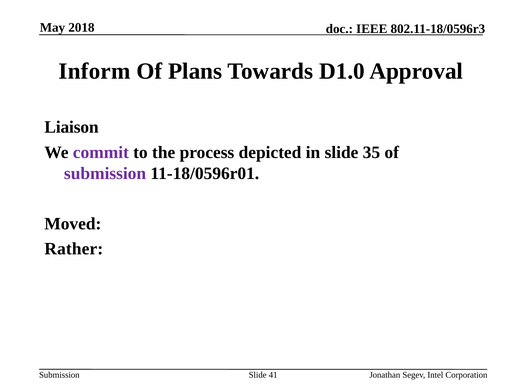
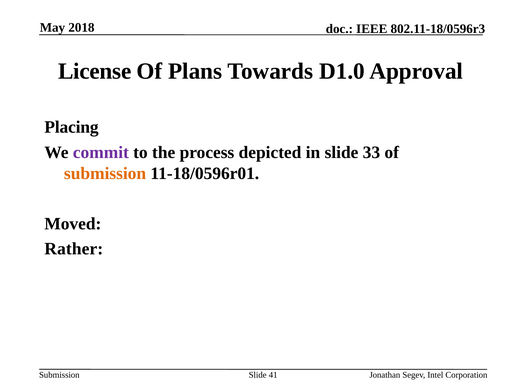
Inform: Inform -> License (95, 71)
Liaison: Liaison -> Placing (72, 127)
35: 35 -> 33 (371, 153)
submission colour: purple -> orange (105, 174)
